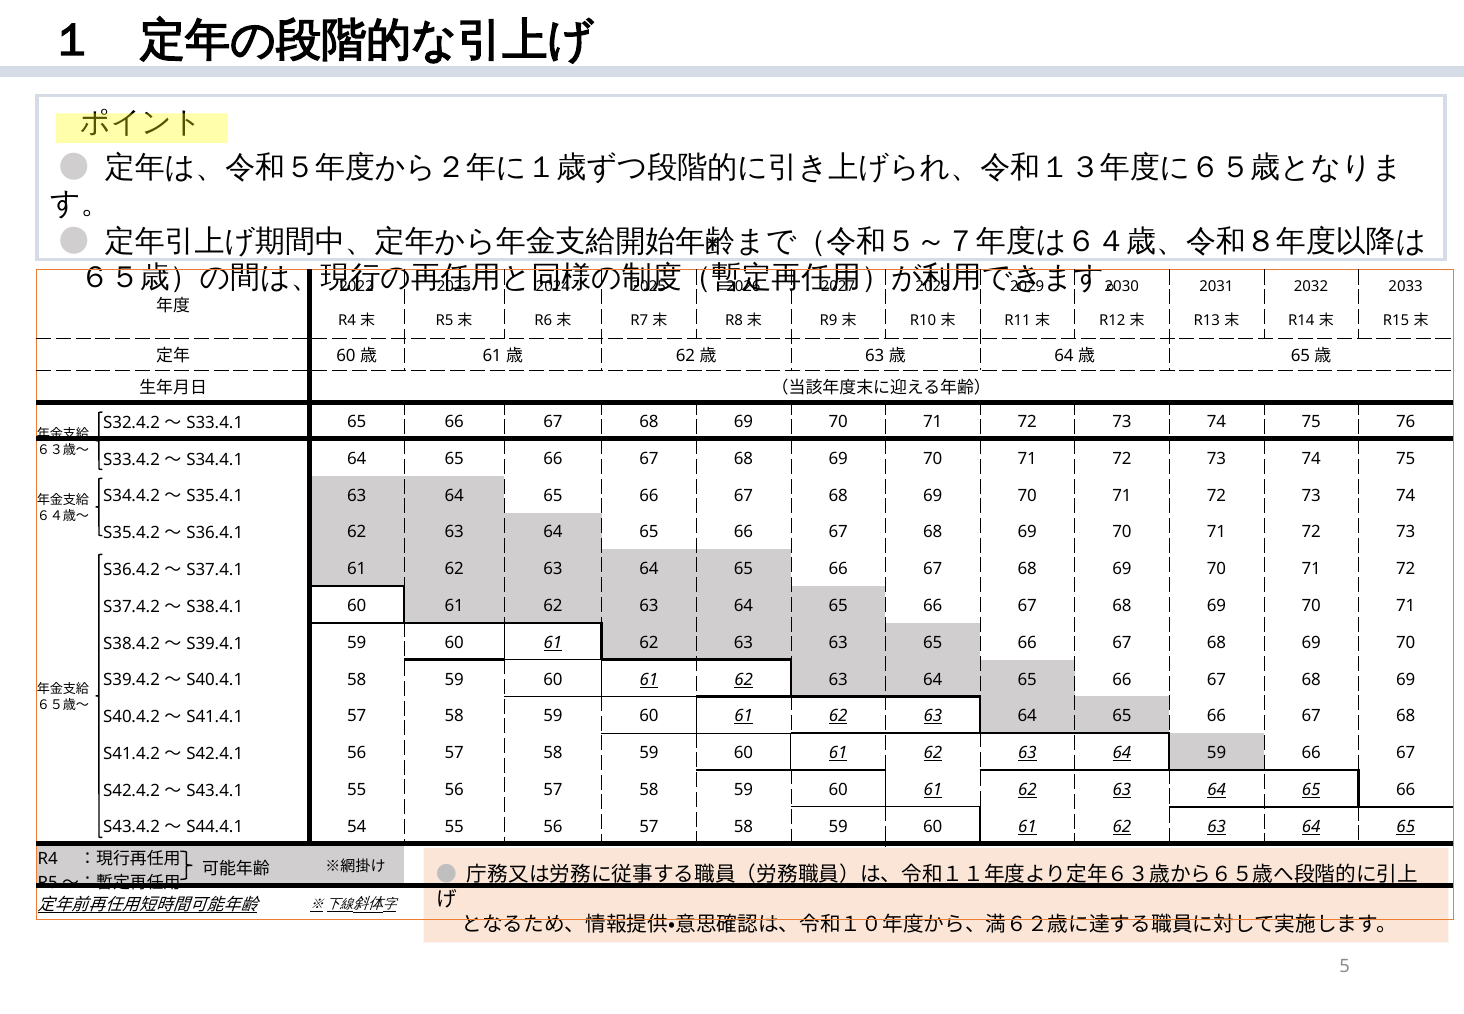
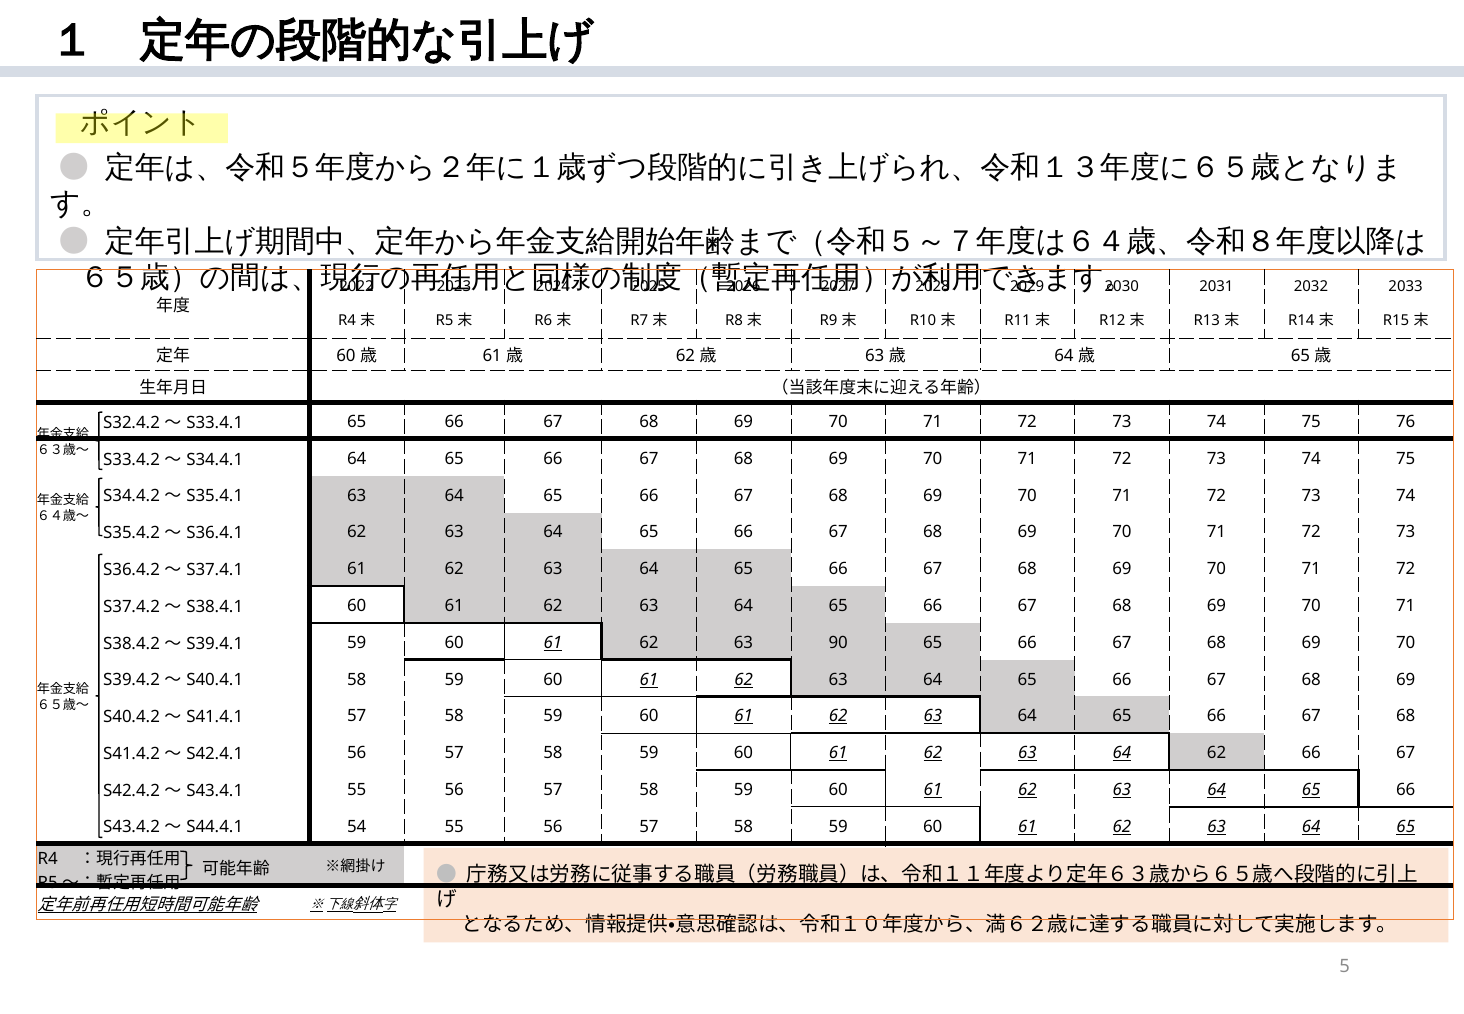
63 63: 63 -> 90 (838, 642)
64 59: 59 -> 62 (1217, 753)
